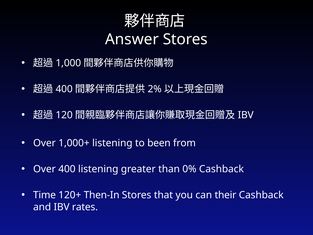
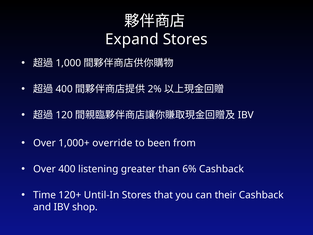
Answer: Answer -> Expand (132, 39)
1,000+ listening: listening -> override (112, 143)
0%: 0% -> 6% (189, 169)
Then-In: Then-In -> Until-In (102, 195)
rates: rates -> shop (85, 207)
